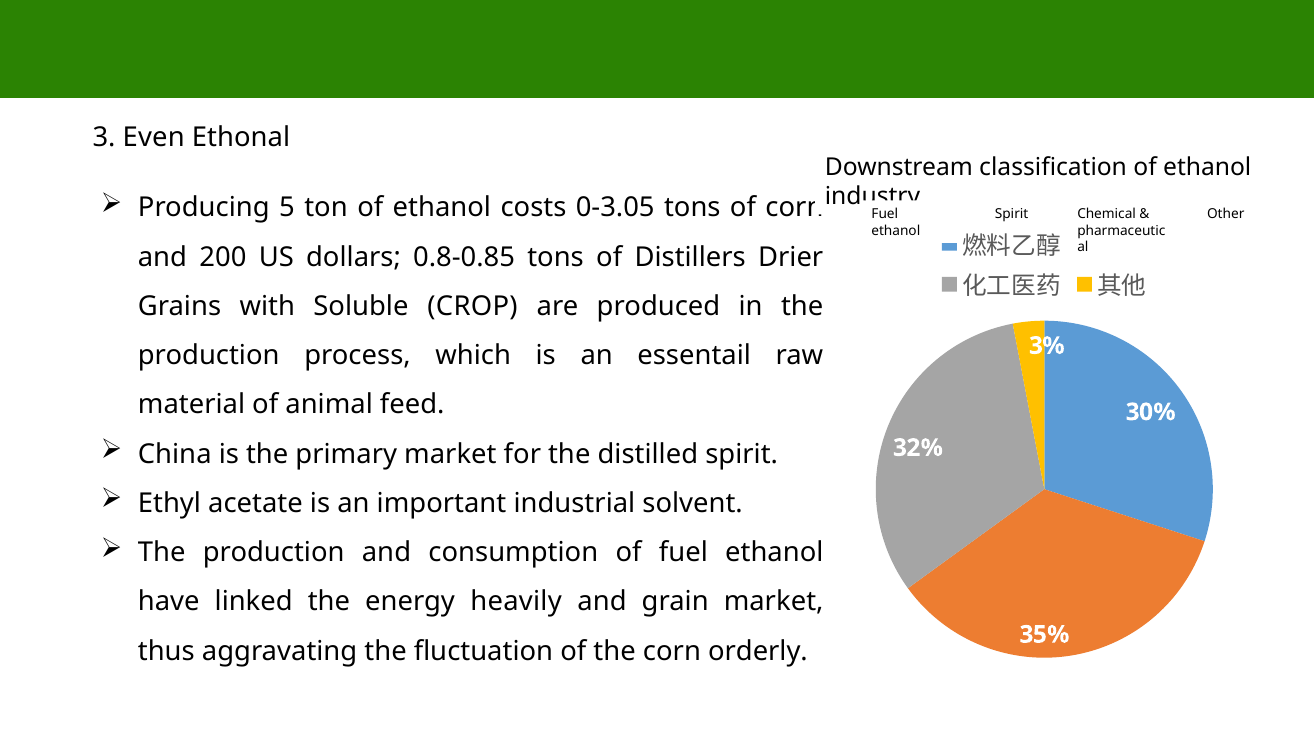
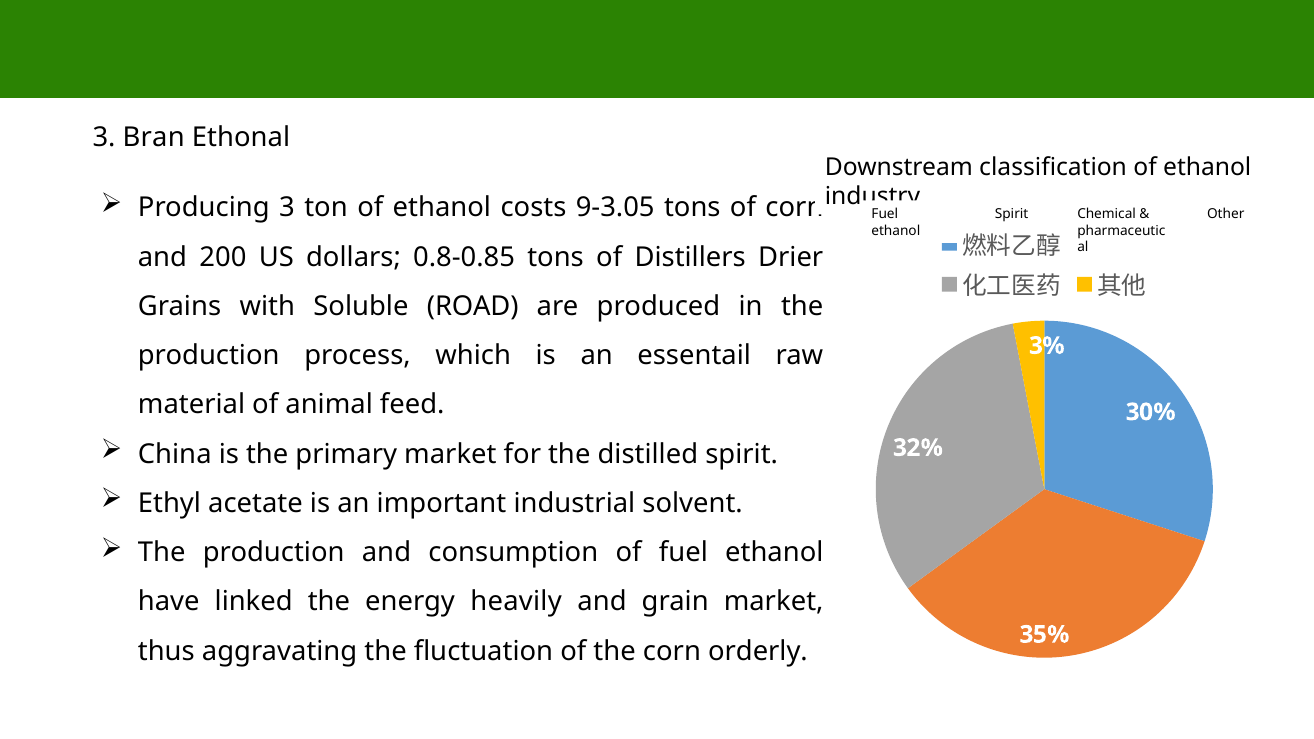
Even: Even -> Bran (154, 138)
Producing 5: 5 -> 3 (287, 208)
0-3.05: 0-3.05 -> 9-3.05 (615, 208)
CROP: CROP -> ROAD (473, 306)
